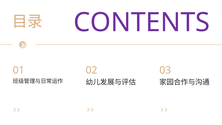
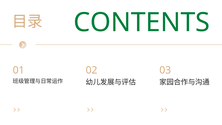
CONTENTS colour: purple -> green (142, 22)
